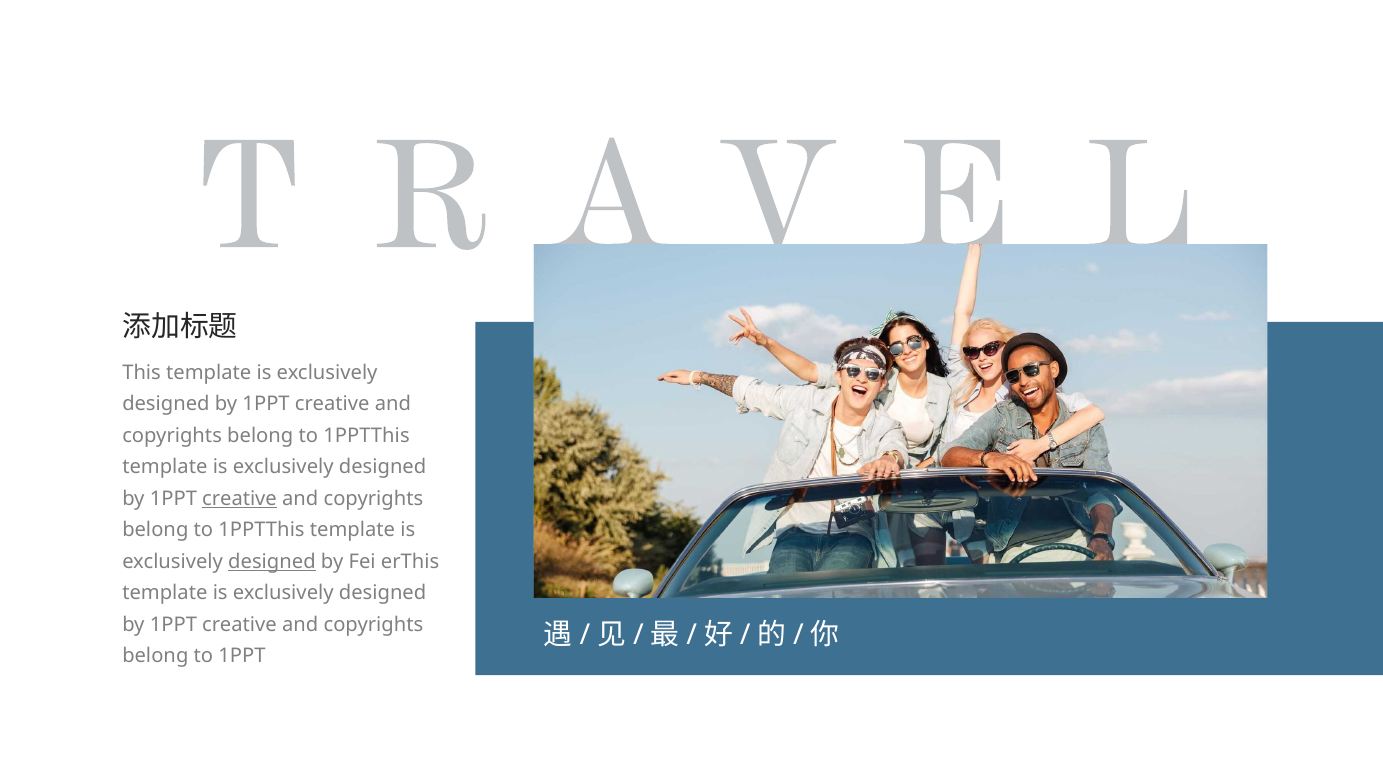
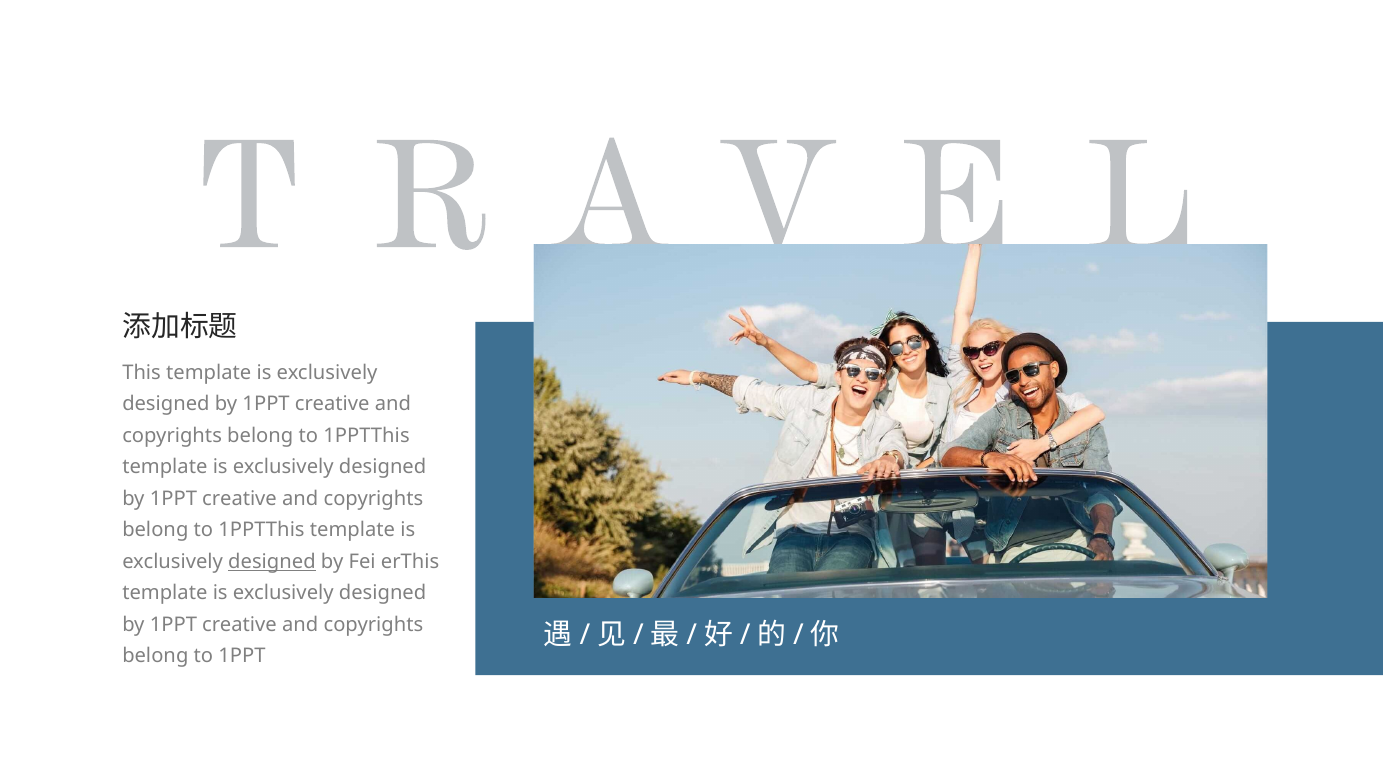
creative underline: present -> none (240, 499)
